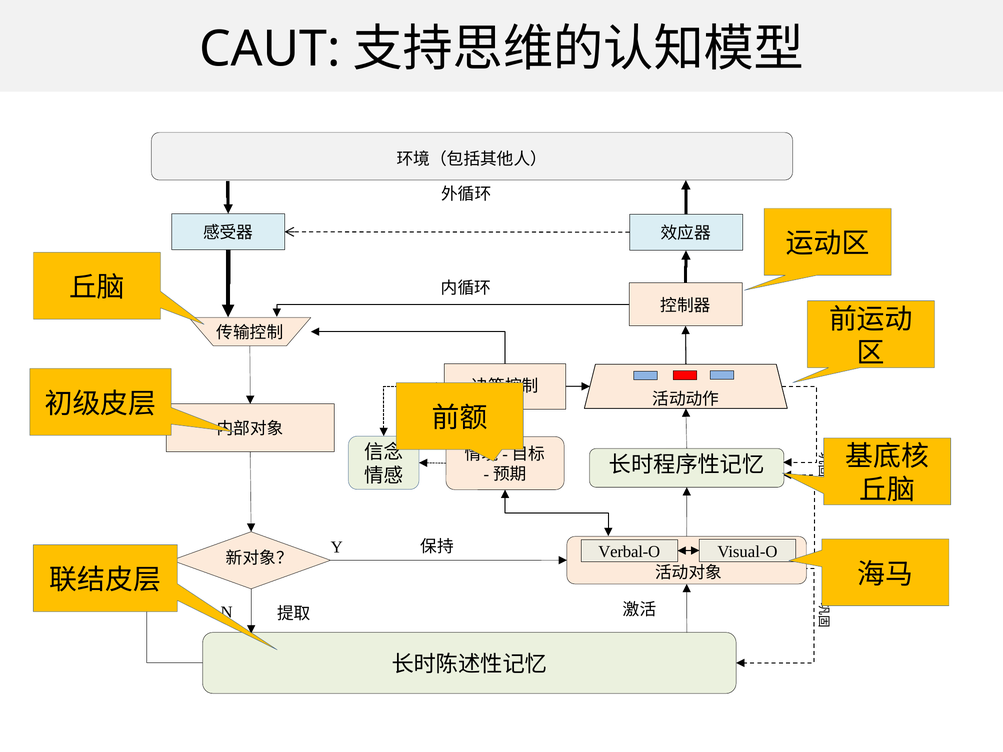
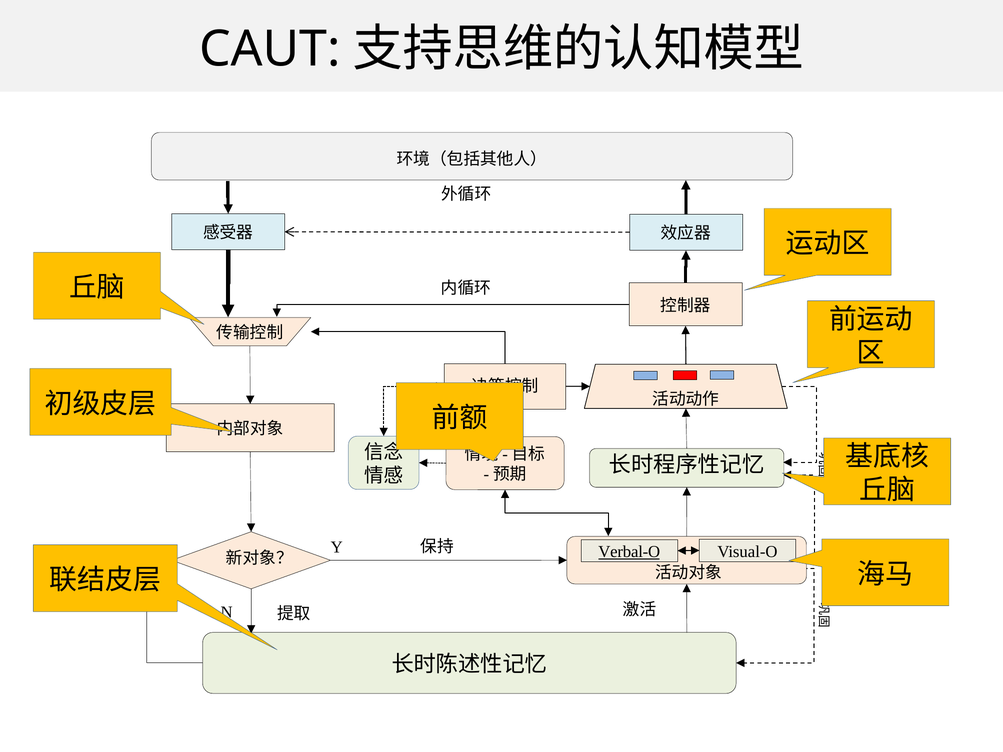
Verbal-O underline: none -> present (629, 552)
